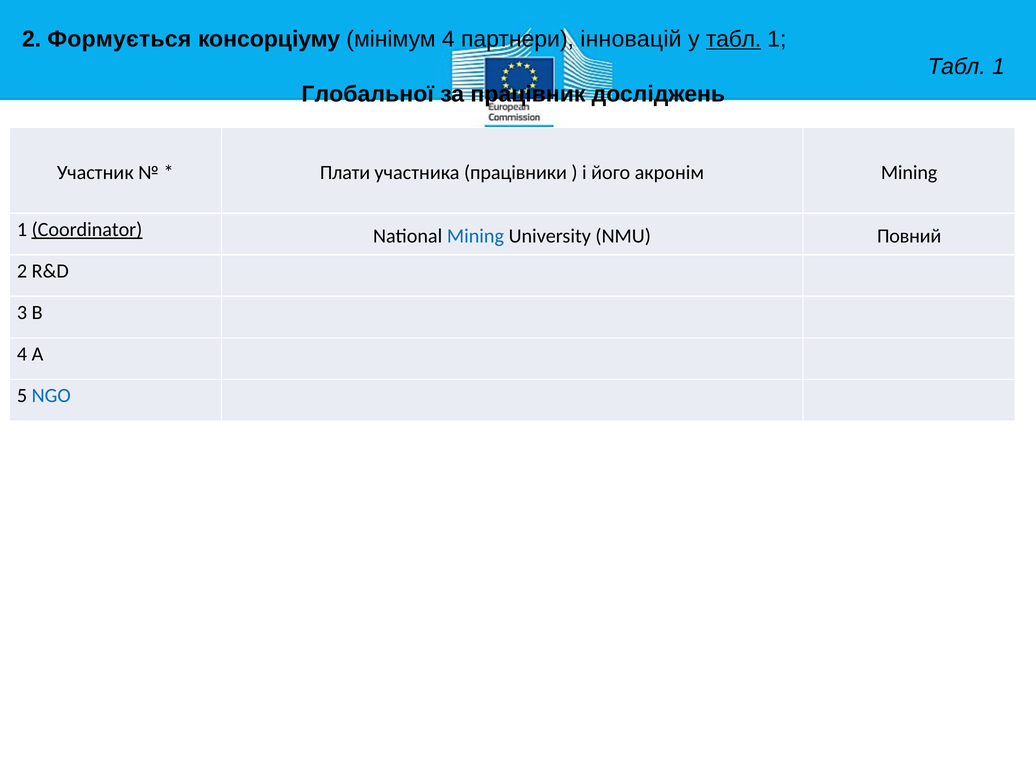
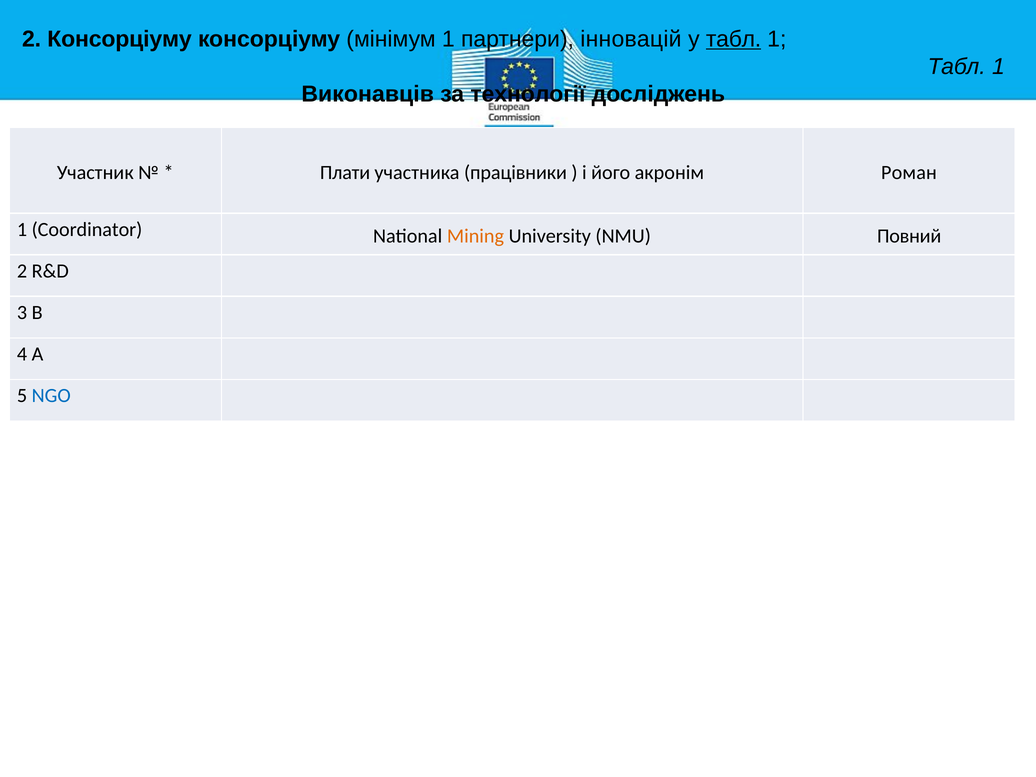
2 Формується: Формується -> Консорціуму (120, 39)
мінімум 4: 4 -> 1 (448, 39)
Глобальної: Глобальної -> Виконавців (368, 94)
працівник: працівник -> технології (528, 94)
акронім Mining: Mining -> Роман (909, 172)
Coordinator underline: present -> none (87, 230)
Mining colour: blue -> orange (475, 236)
